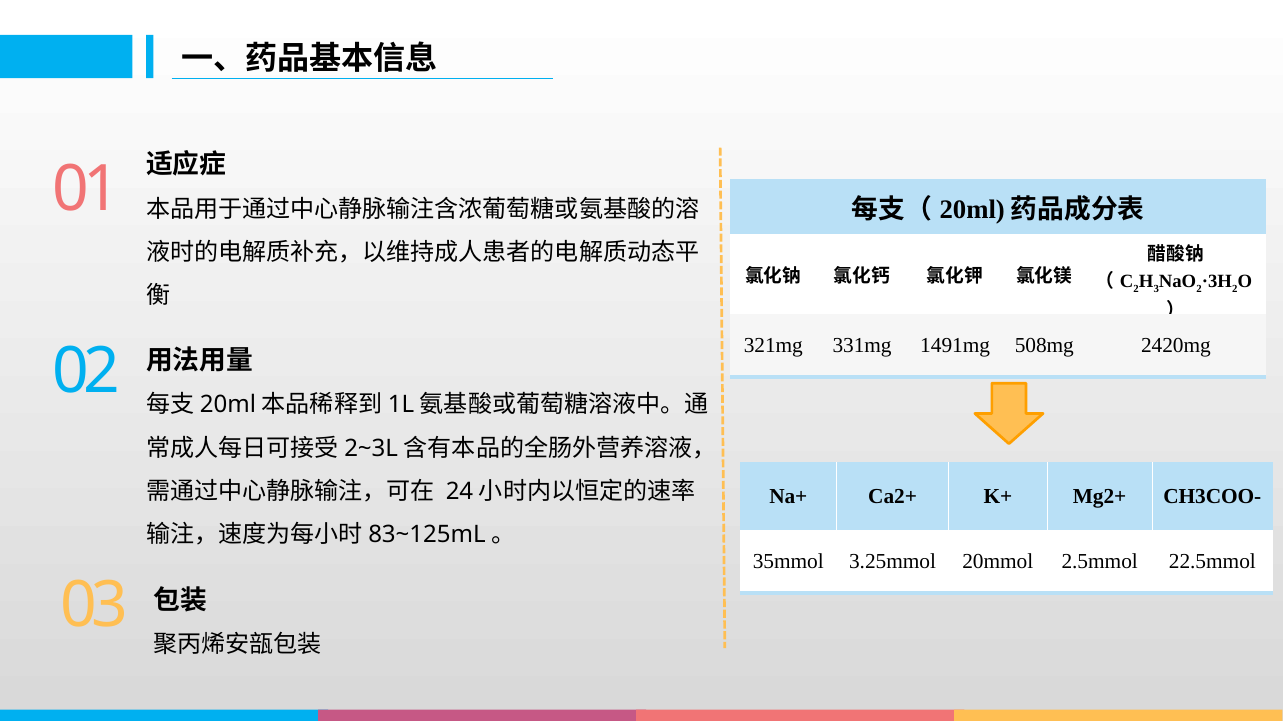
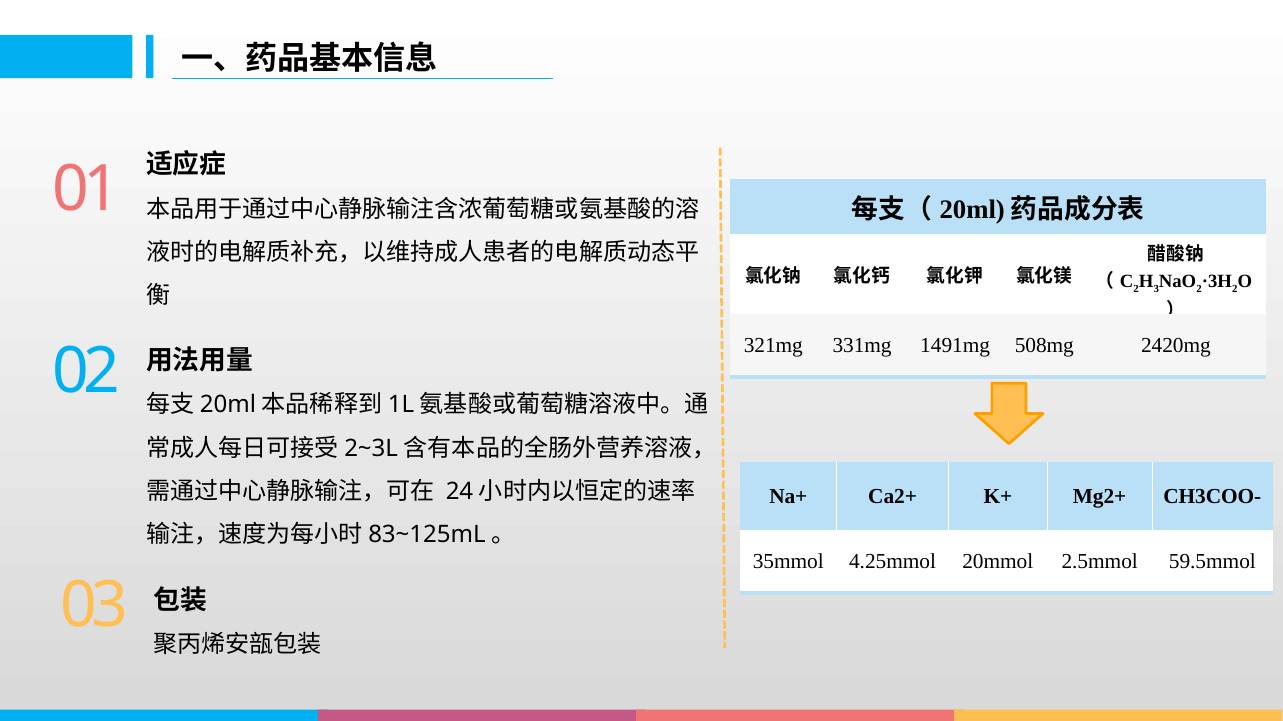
3.25mmol: 3.25mmol -> 4.25mmol (893, 562)
22.5mmol: 22.5mmol -> 59.5mmol (1212, 562)
